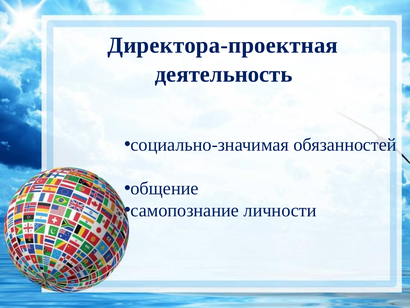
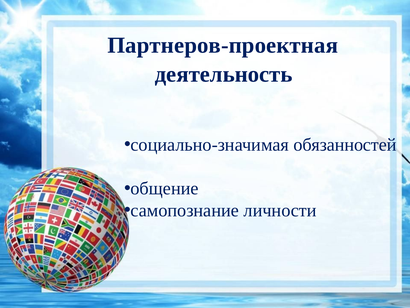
Директора-проектная: Директора-проектная -> Партнеров-проектная (223, 45)
